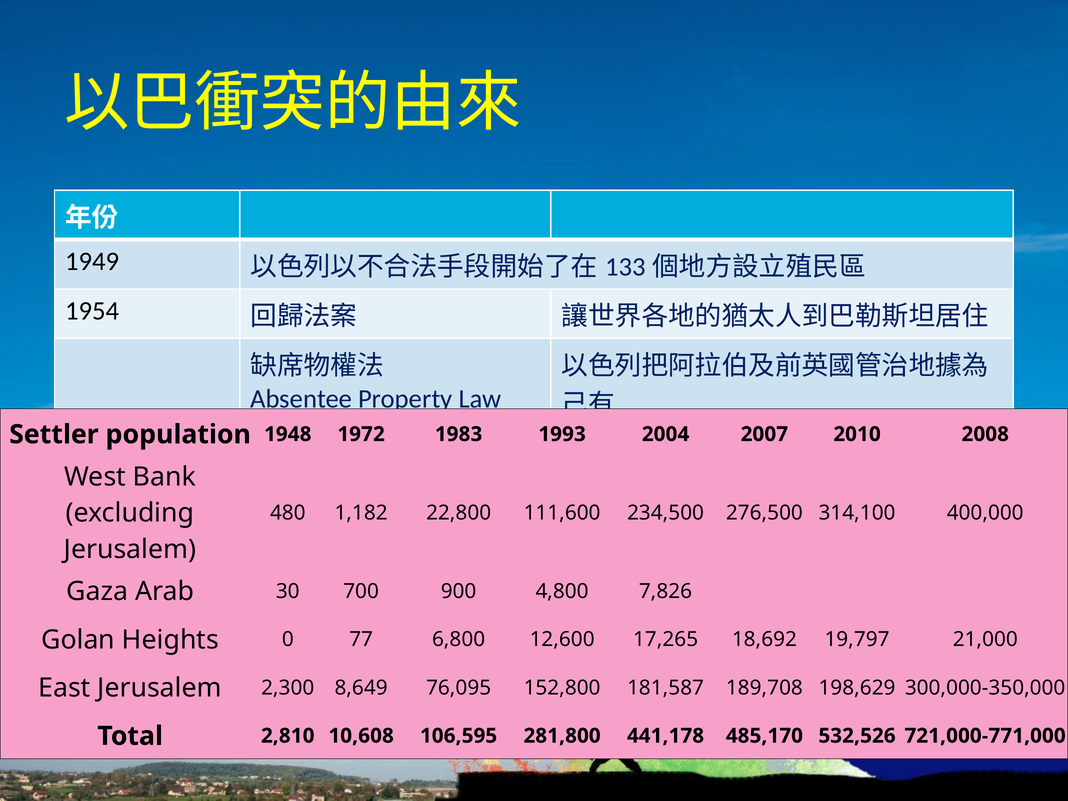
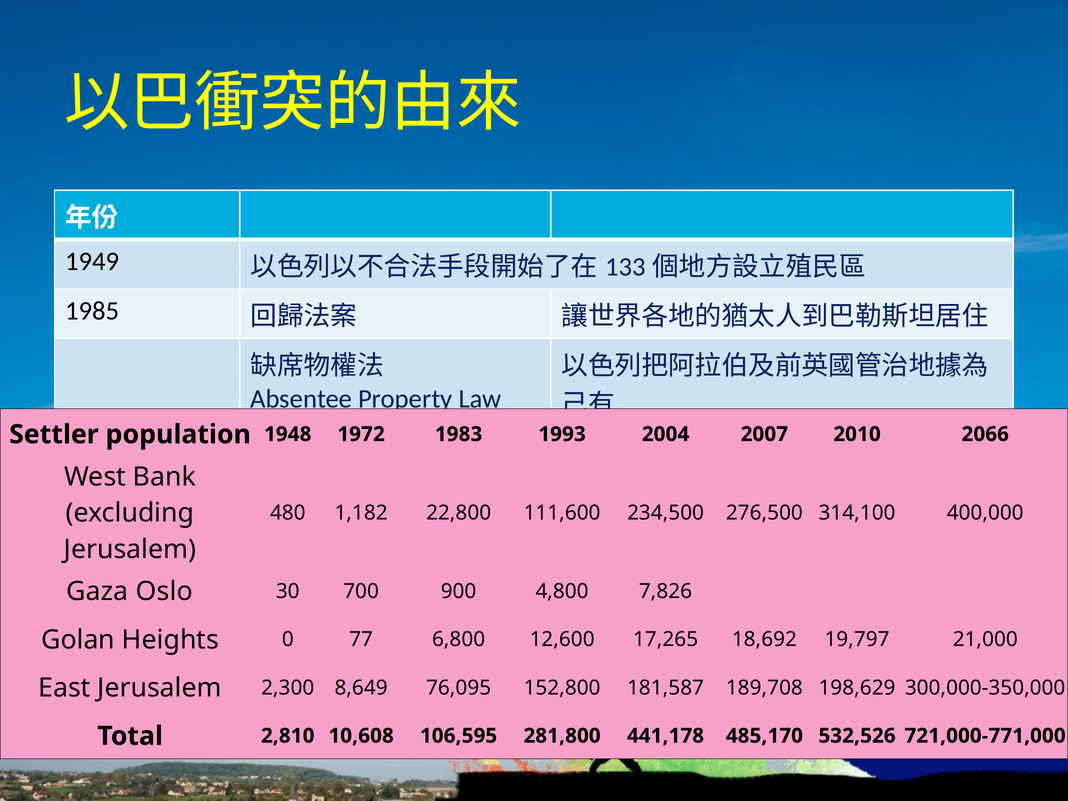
1954: 1954 -> 1985 (92, 311)
2008: 2008 -> 2066 (985, 434)
Arab: Arab -> Oslo (164, 592)
